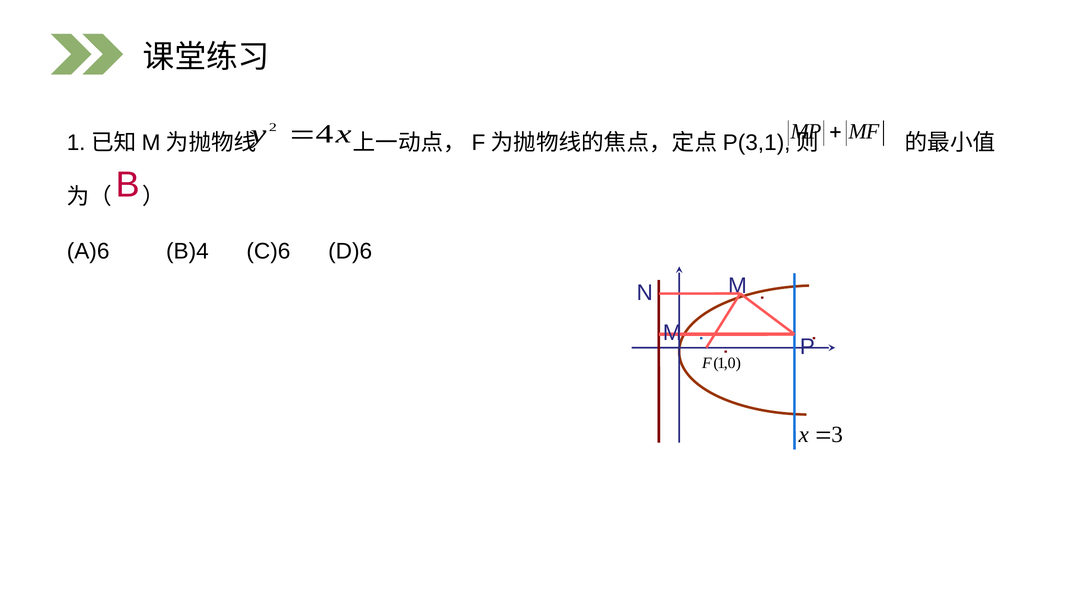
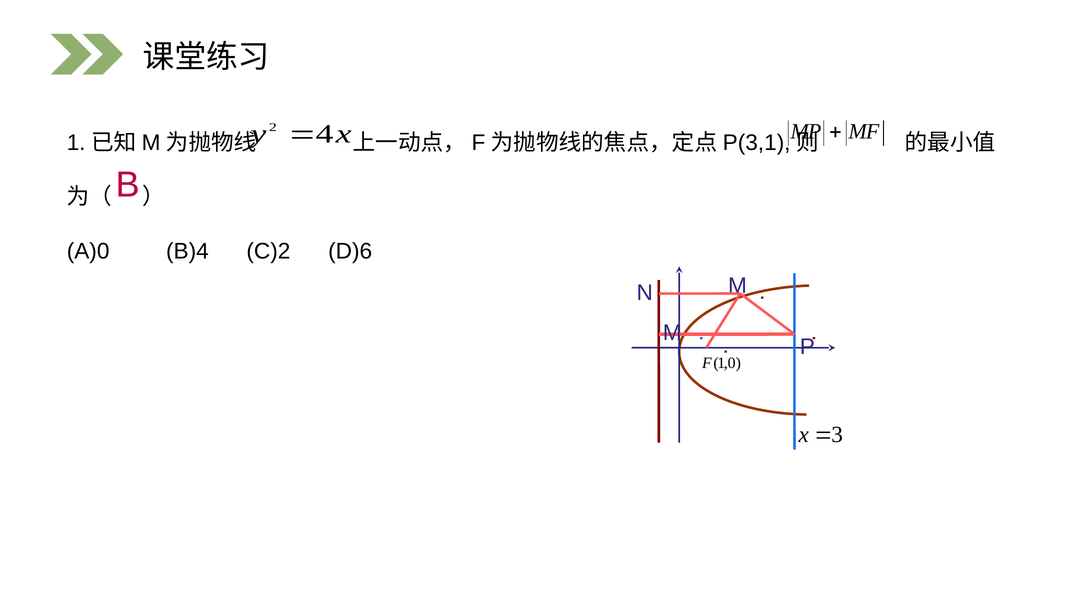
A)6: A)6 -> A)0 (88, 251)
C)6: C)6 -> C)2 (268, 251)
